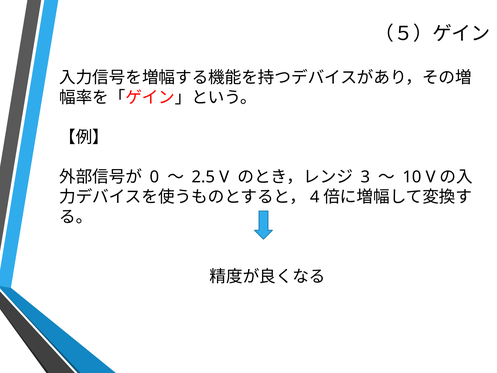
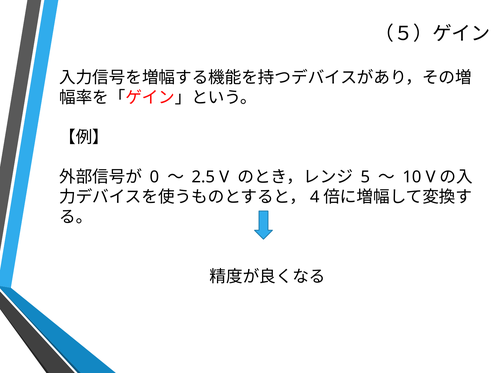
3: 3 -> 5 (365, 177)
